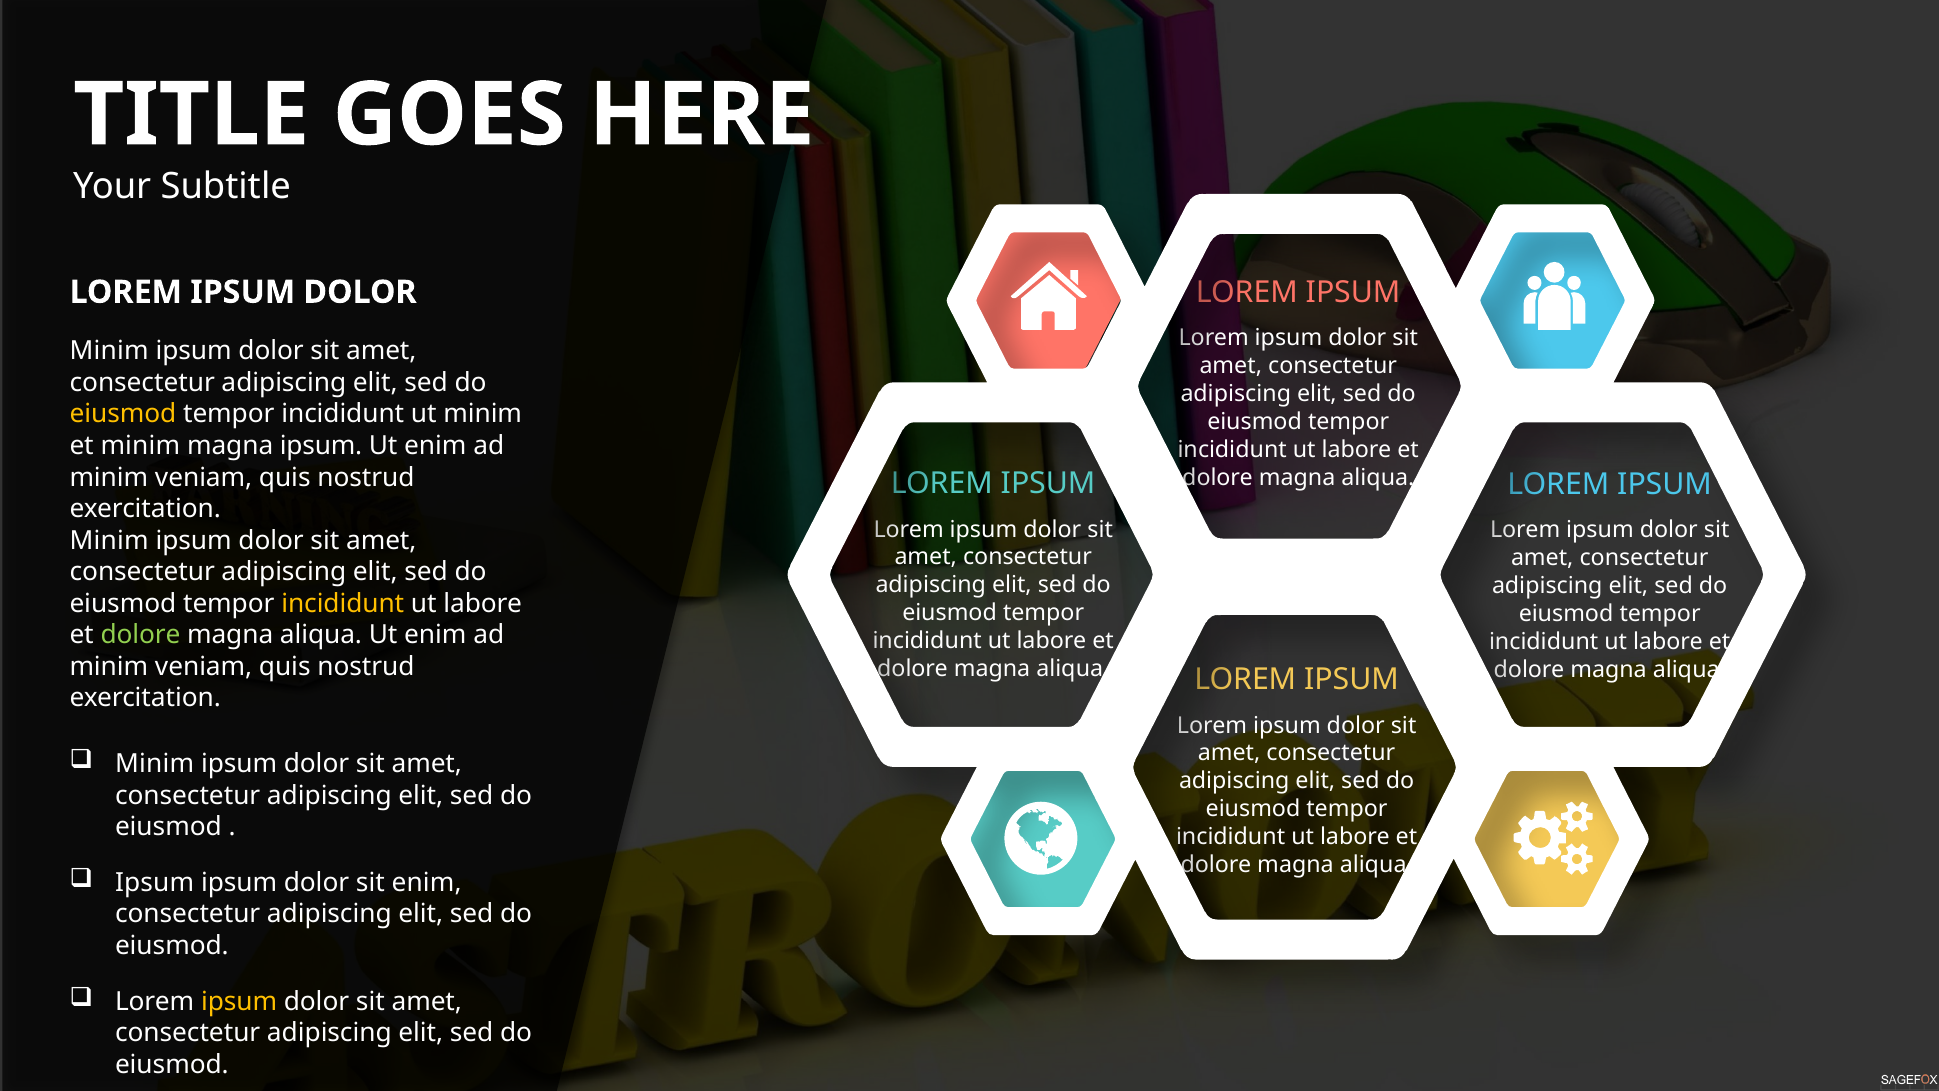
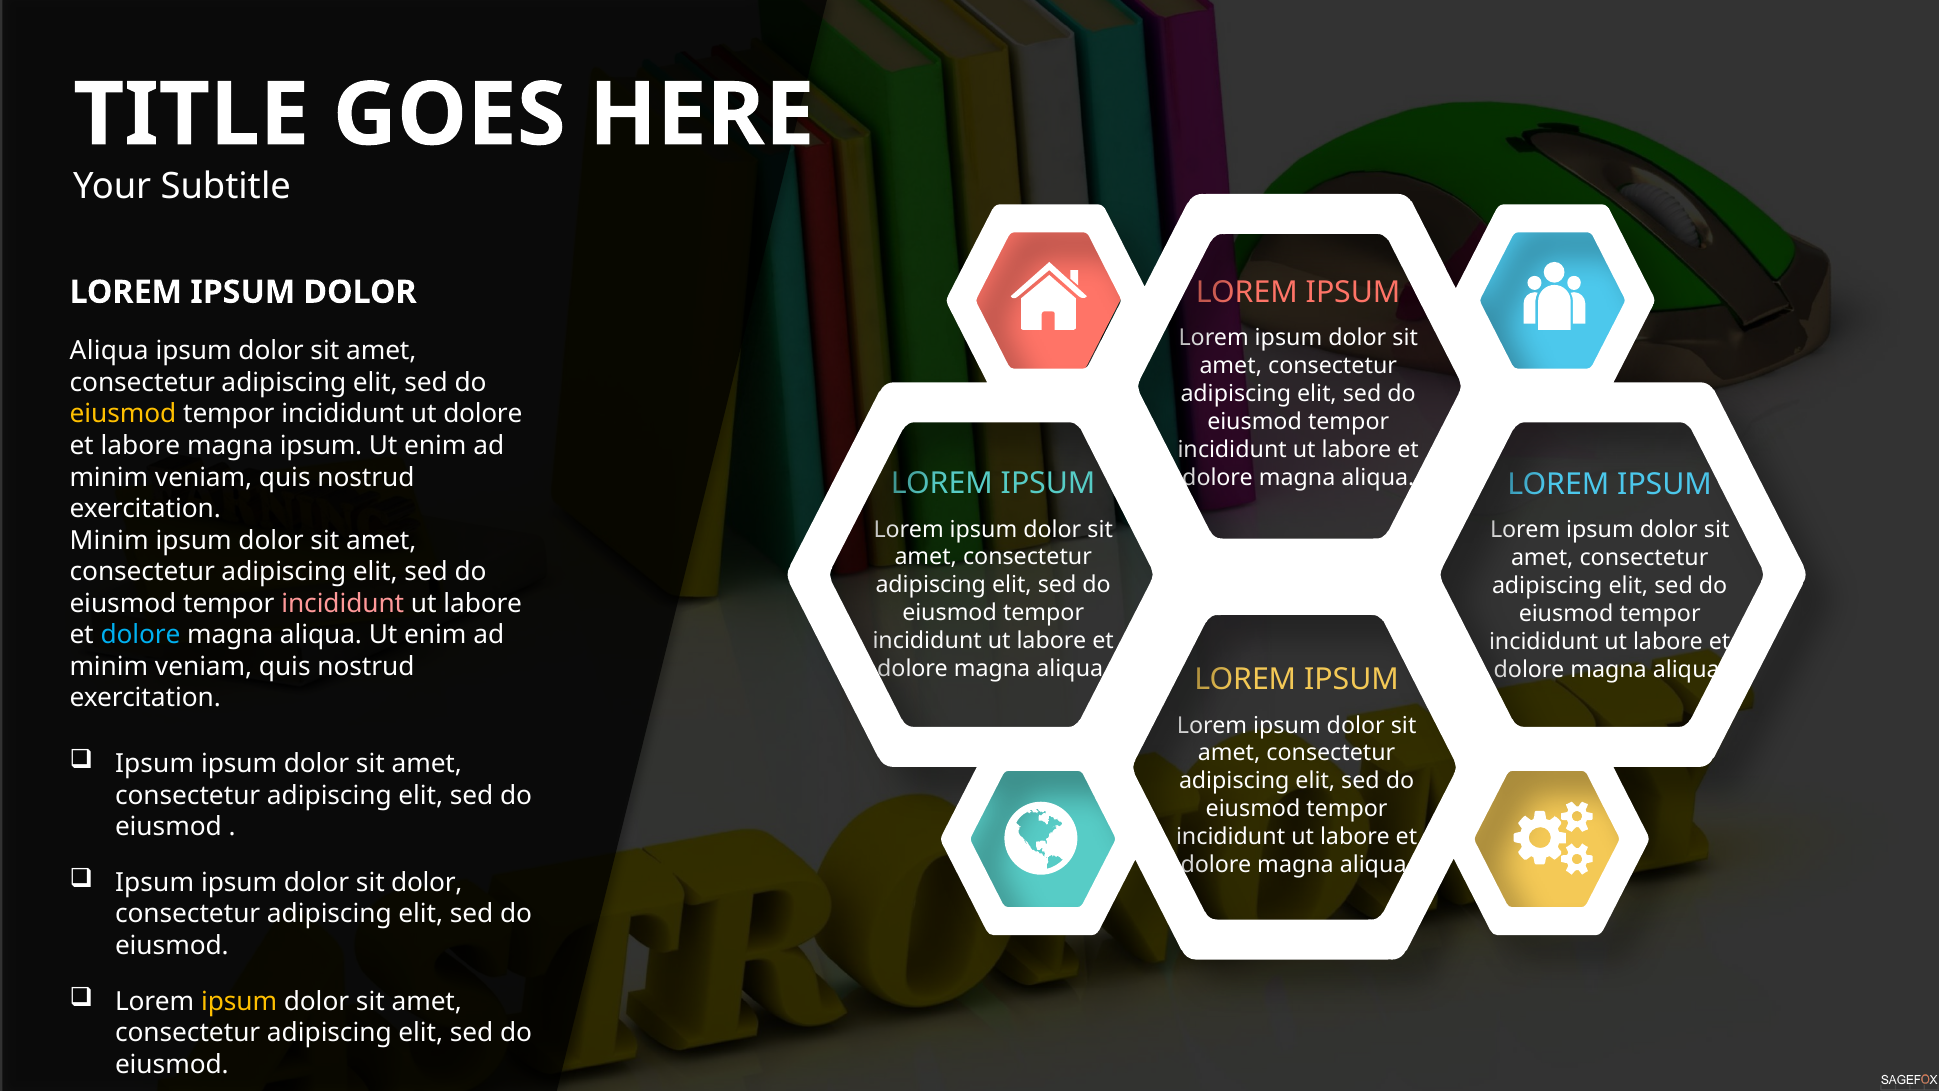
Minim: Minim -> Aliqua (109, 351)
ut minim: minim -> dolore (483, 414)
et minim: minim -> labore (140, 446)
incididunt colour: yellow -> pink (343, 603)
dolore colour: light green -> light blue (140, 635)
Minim: Minim -> Ipsum (155, 764)
sit enim: enim -> dolor (427, 882)
